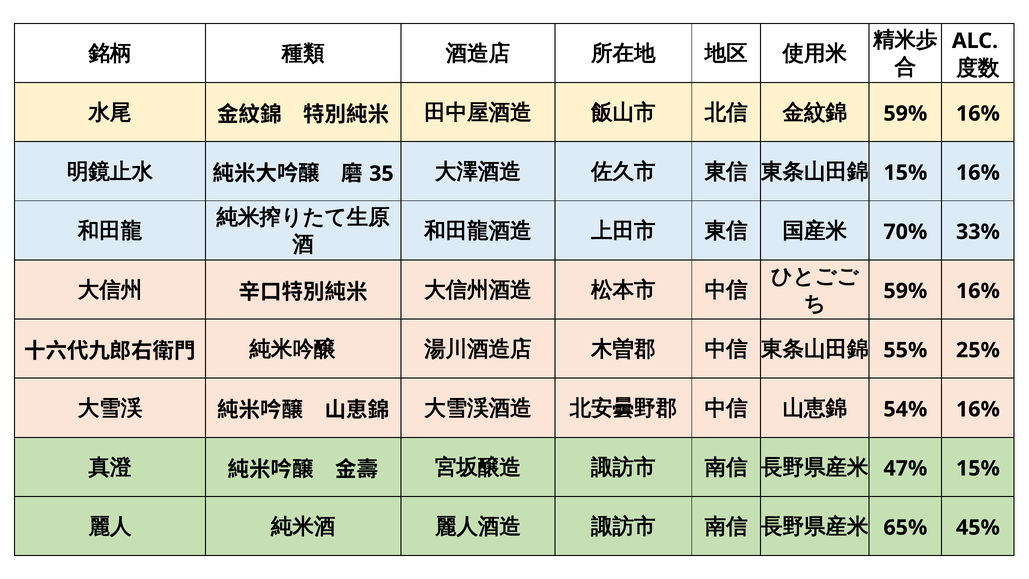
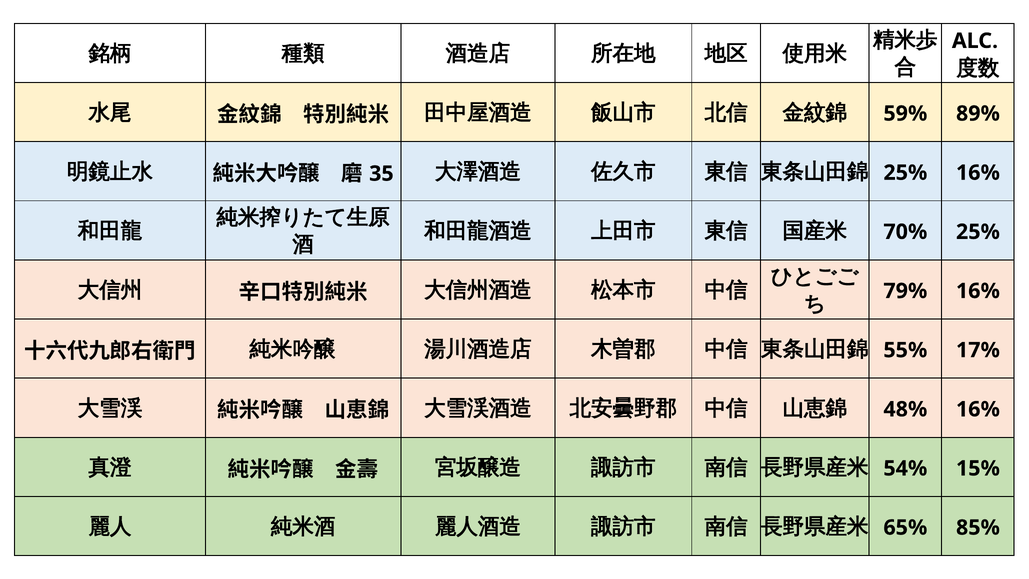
16%: 16% -> 89% (978, 114)
15%: 15% -> 25% (905, 173)
70% 33%: 33% -> 25% (978, 232)
59%: 59% -> 79% (905, 291)
25%: 25% -> 17% (978, 350)
54%: 54% -> 48% (905, 409)
47%: 47% -> 54% (905, 468)
45%: 45% -> 85% (978, 527)
